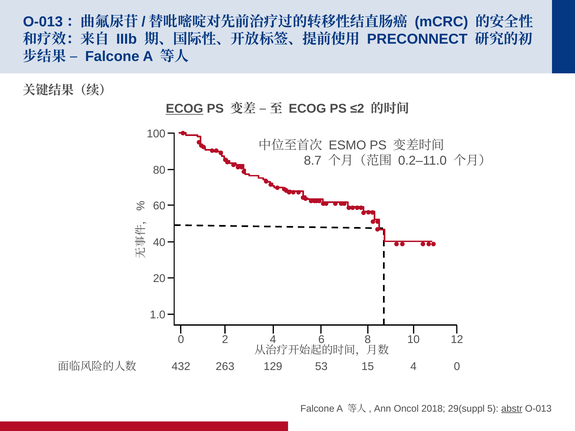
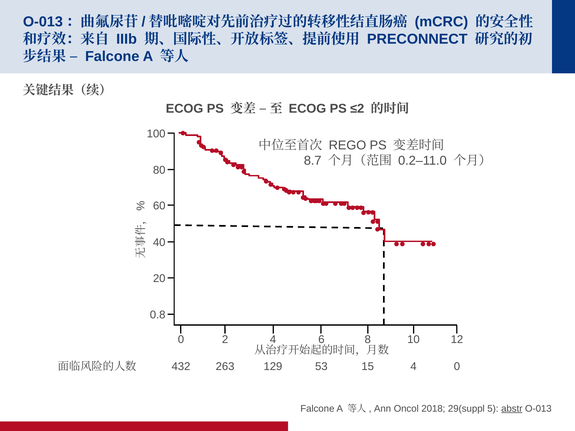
ECOG underline: present -> none (185, 109)
ESMO: ESMO -> REGO (347, 145)
1.0: 1.0 -> 0.8 (158, 315)
